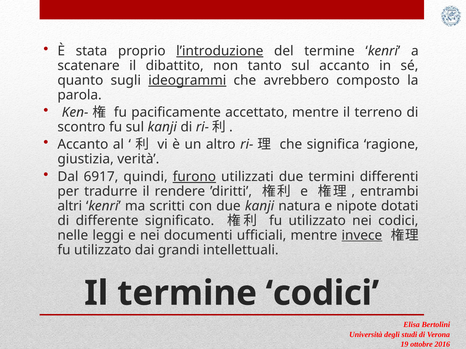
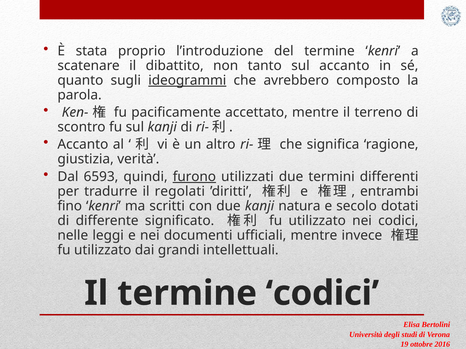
l’introduzione underline: present -> none (220, 51)
6917: 6917 -> 6593 (101, 177)
rendere: rendere -> regolati (180, 192)
altri: altri -> fino (70, 206)
nipote: nipote -> secolo (357, 206)
invece underline: present -> none (362, 236)
